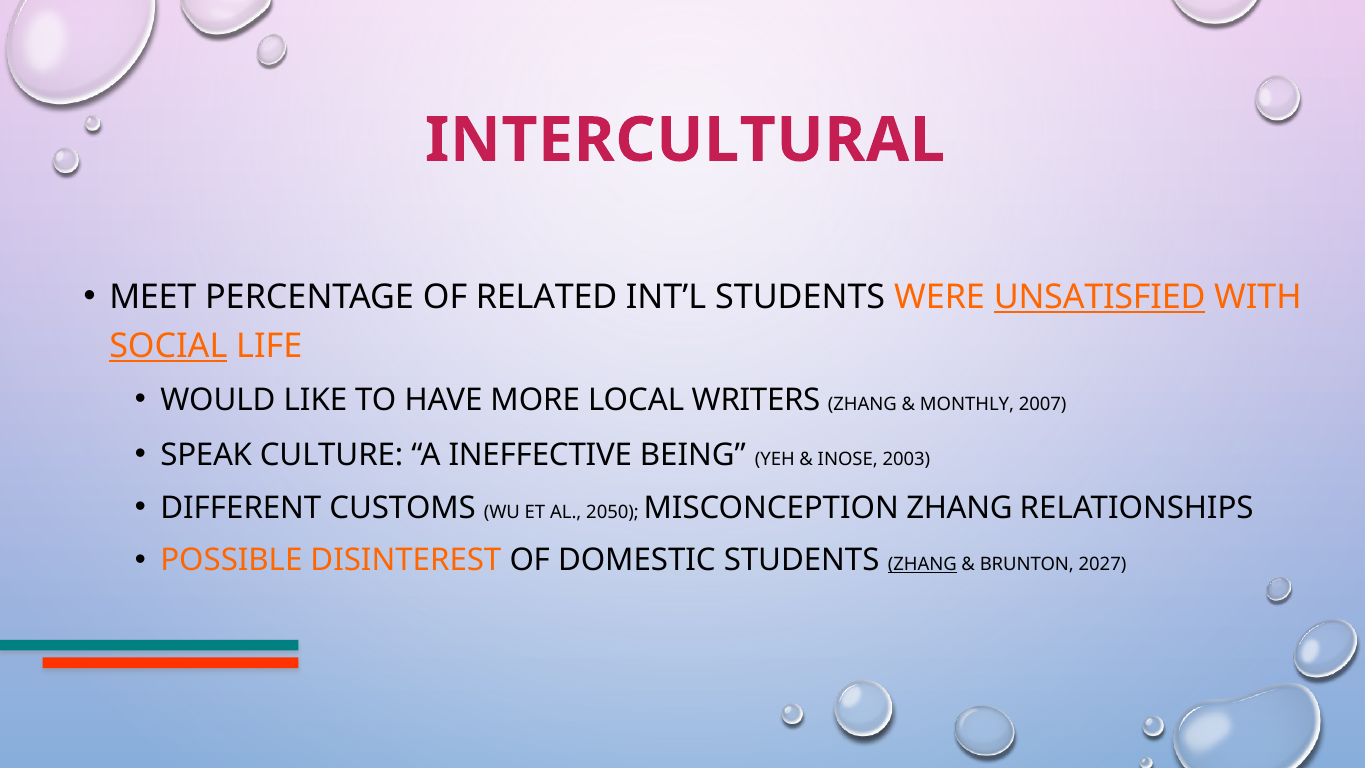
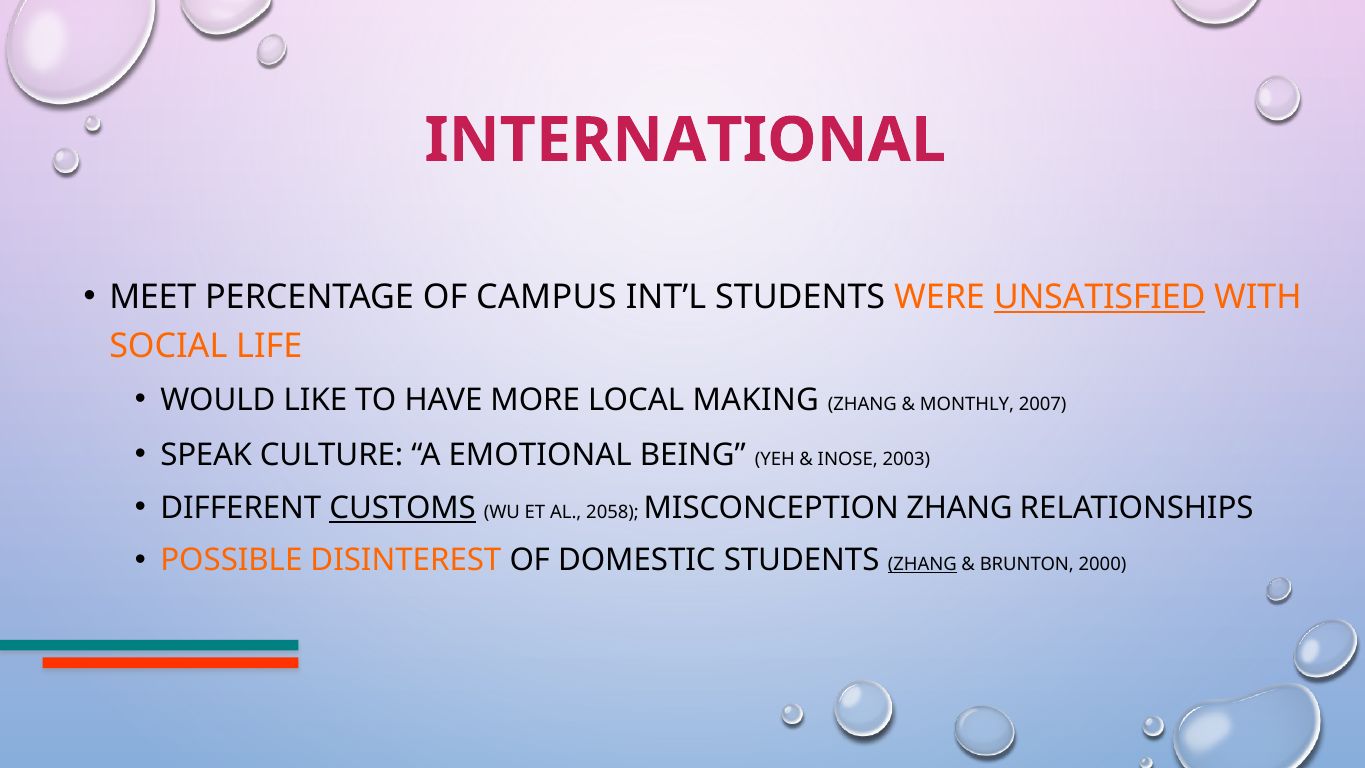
INTERCULTURAL: INTERCULTURAL -> INTERNATIONAL (685, 140)
RELATED: RELATED -> CAMPUS (546, 297)
SOCIAL underline: present -> none (168, 346)
WRITERS: WRITERS -> MAKING (756, 400)
INEFFECTIVE: INEFFECTIVE -> EMOTIONAL (540, 456)
CUSTOMS underline: none -> present (403, 508)
2050: 2050 -> 2058 (613, 512)
2027: 2027 -> 2000 (1103, 564)
